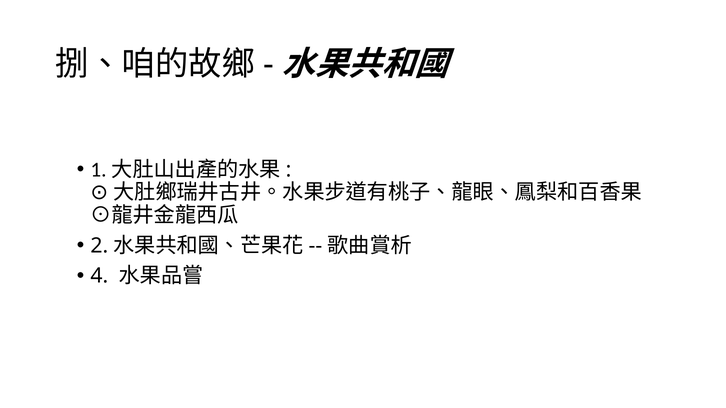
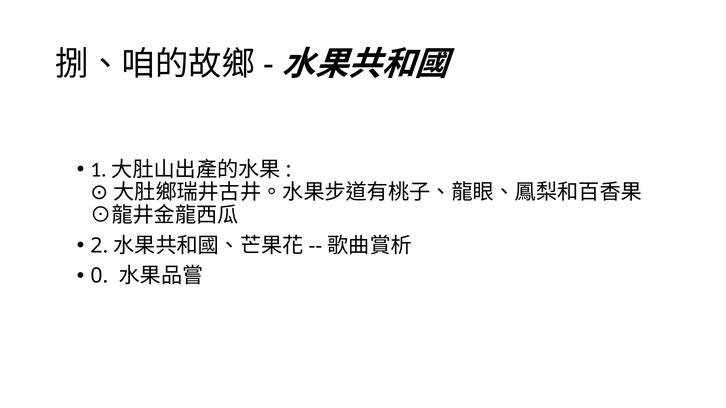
4: 4 -> 0 (99, 276)
